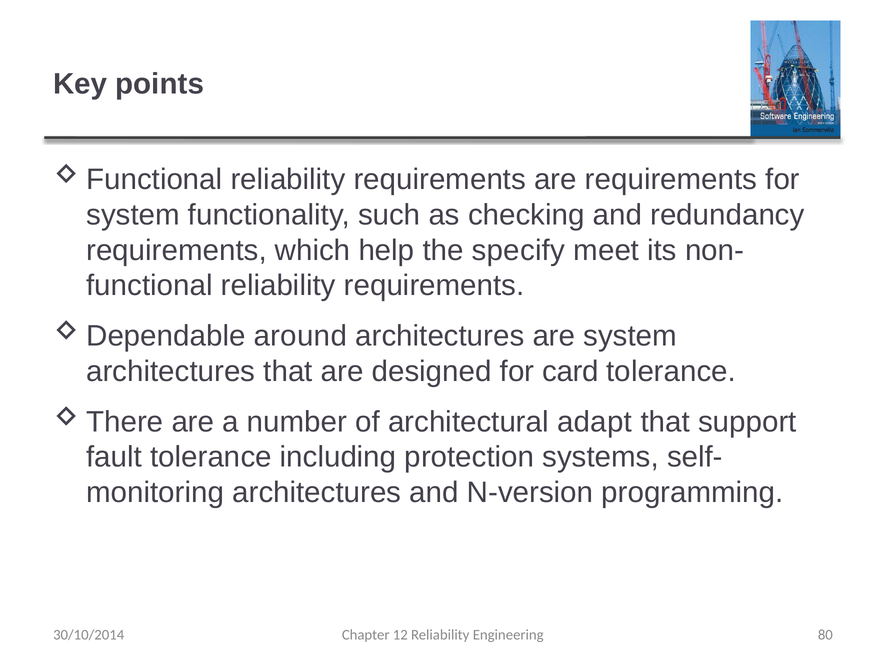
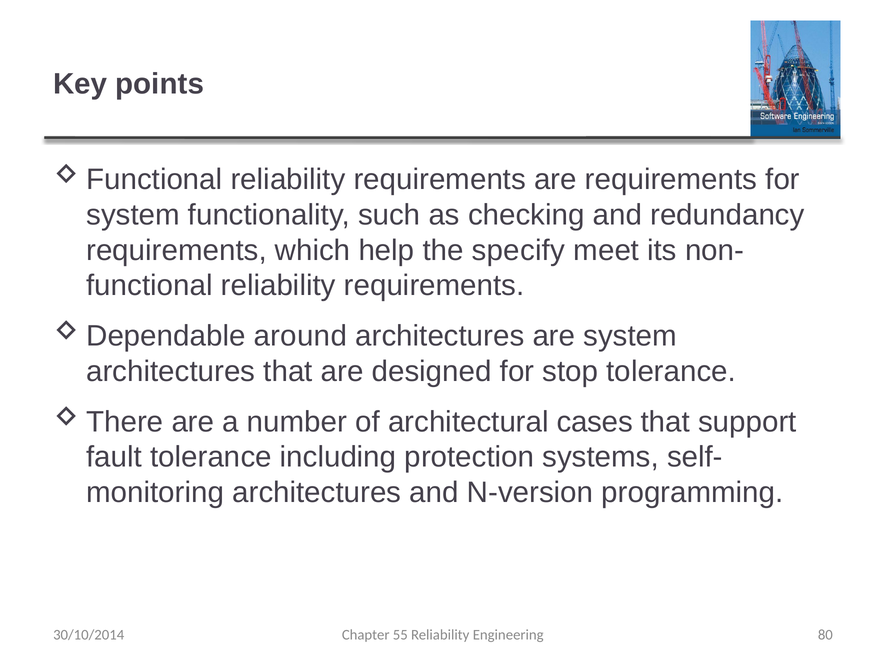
card: card -> stop (570, 371)
adapt: adapt -> cases (595, 421)
12: 12 -> 55 (400, 635)
